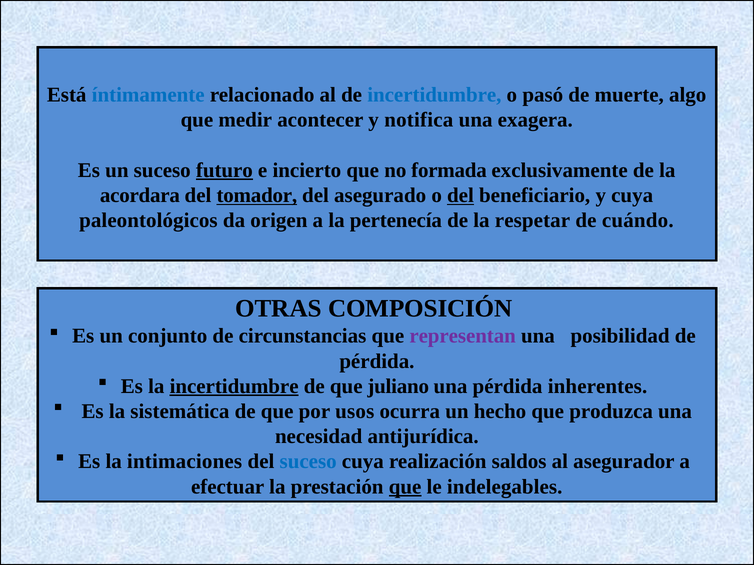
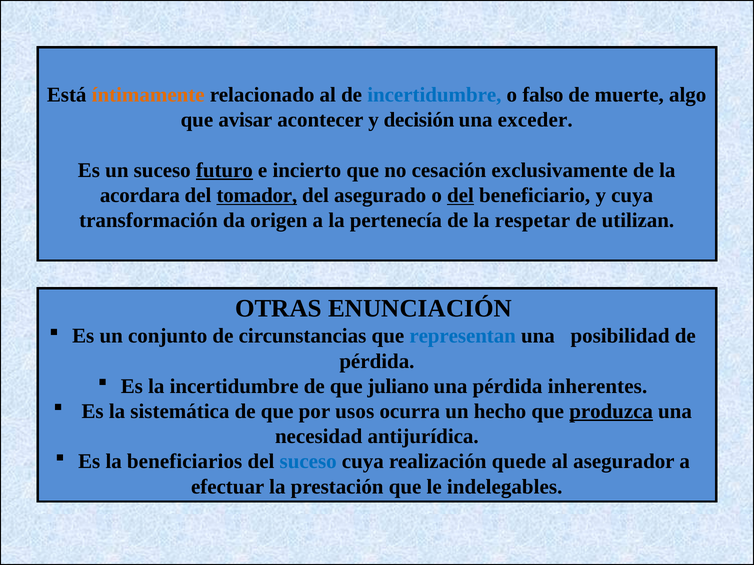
íntimamente colour: blue -> orange (148, 95)
pasó: pasó -> falso (543, 95)
medir: medir -> avisar (245, 120)
notifica: notifica -> decisión (419, 120)
exagera: exagera -> exceder (535, 120)
formada: formada -> cesación (449, 170)
paleontológicos: paleontológicos -> transformación (148, 221)
cuándo: cuándo -> utilizan (638, 221)
COMPOSICIÓN: COMPOSICIÓN -> ENUNCIACIÓN (420, 309)
representan colour: purple -> blue (463, 336)
incertidumbre underline: present -> none (234, 387)
produzca underline: none -> present (611, 412)
intimaciones: intimaciones -> beneficiarios (185, 462)
saldos: saldos -> quede (519, 462)
que underline: present -> none (405, 487)
